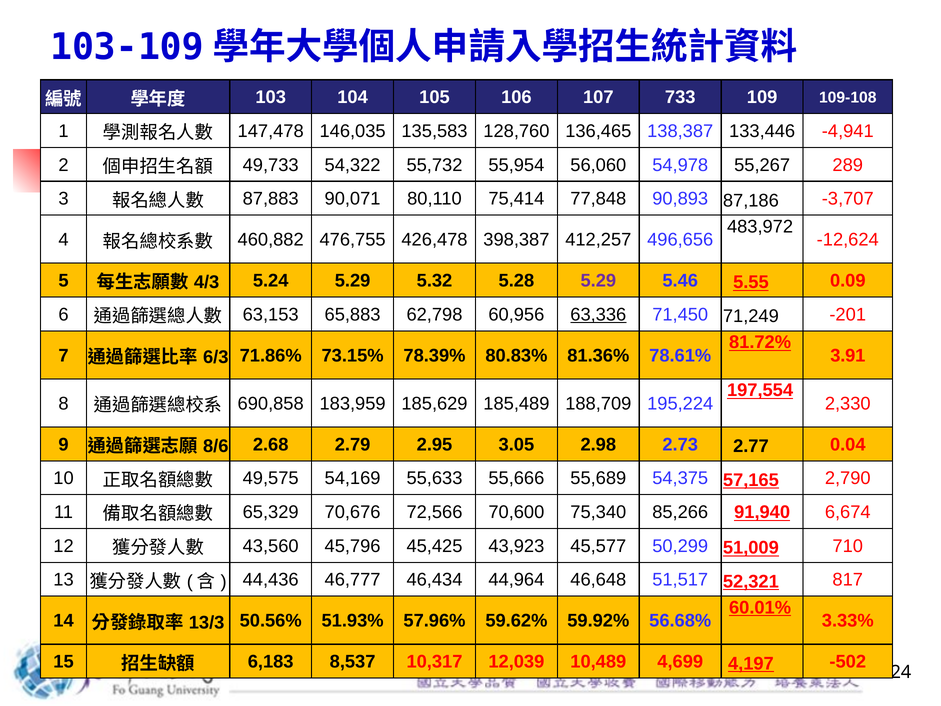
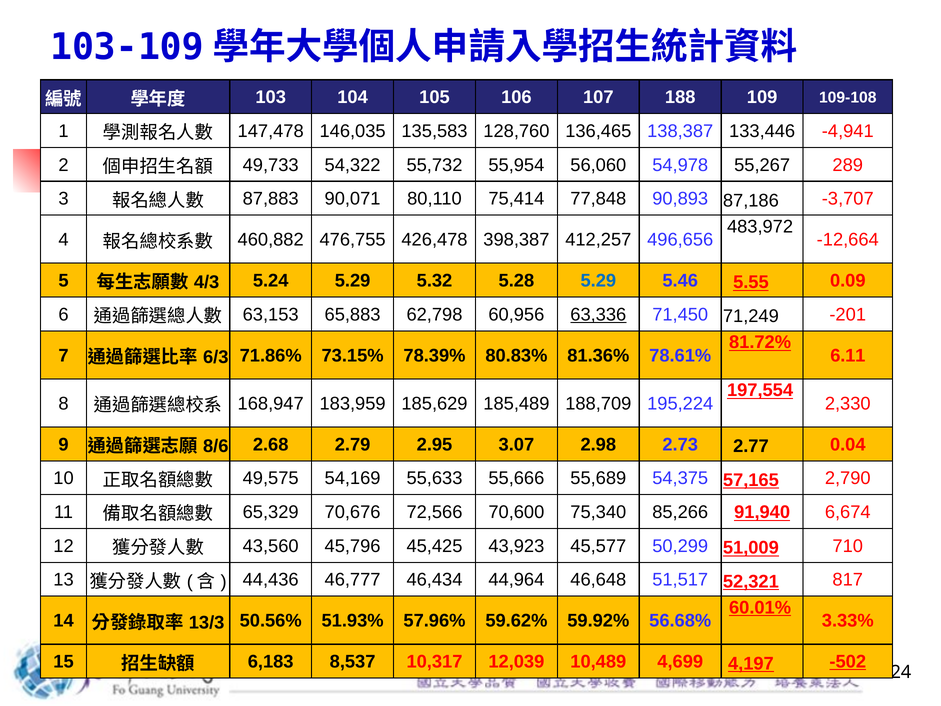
733: 733 -> 188 (680, 97)
-12,624: -12,624 -> -12,664 (848, 240)
5.29 colour: purple -> blue (598, 281)
3.91: 3.91 -> 6.11 (848, 355)
690,858: 690,858 -> 168,947 (271, 403)
3.05: 3.05 -> 3.07 (516, 444)
-502 underline: none -> present (848, 662)
